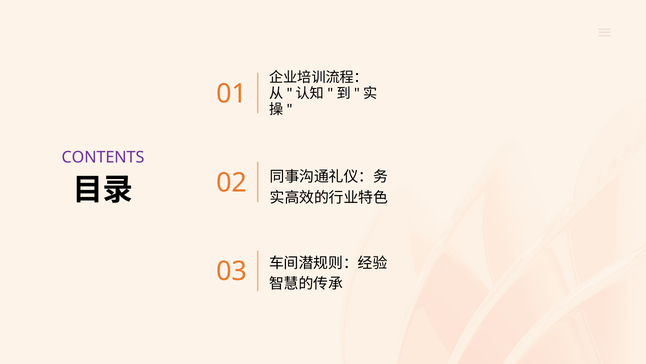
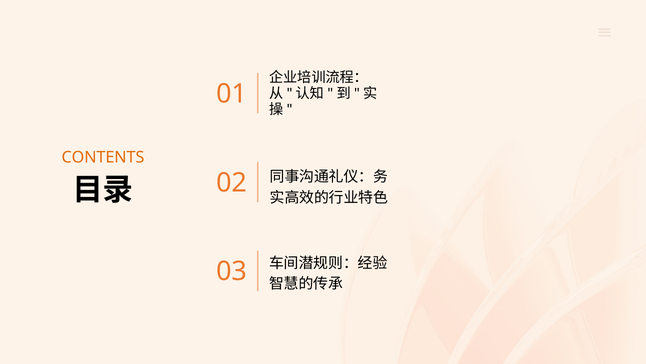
CONTENTS colour: purple -> orange (103, 157)
